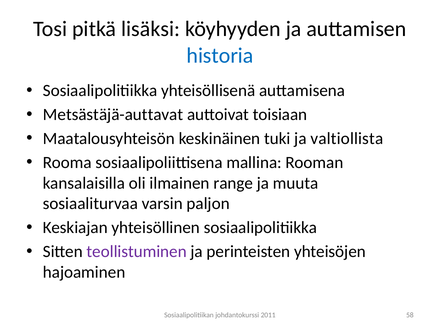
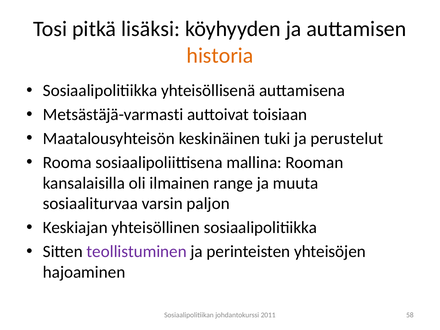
historia colour: blue -> orange (220, 55)
Metsästäjä-auttavat: Metsästäjä-auttavat -> Metsästäjä-varmasti (113, 115)
valtiollista: valtiollista -> perustelut (347, 139)
